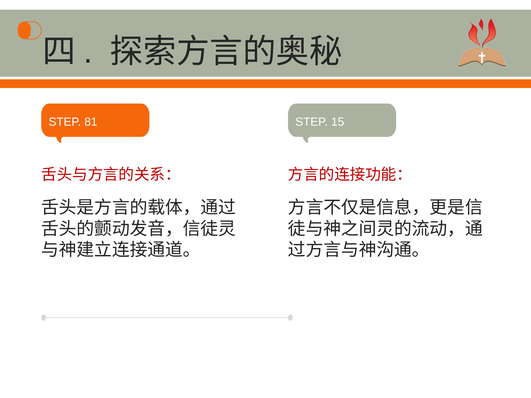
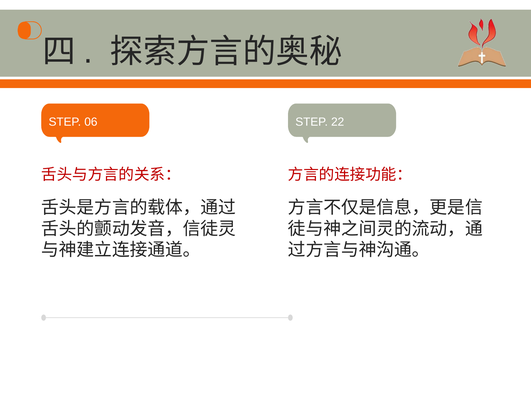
81: 81 -> 06 (91, 122)
15: 15 -> 22 (338, 122)
